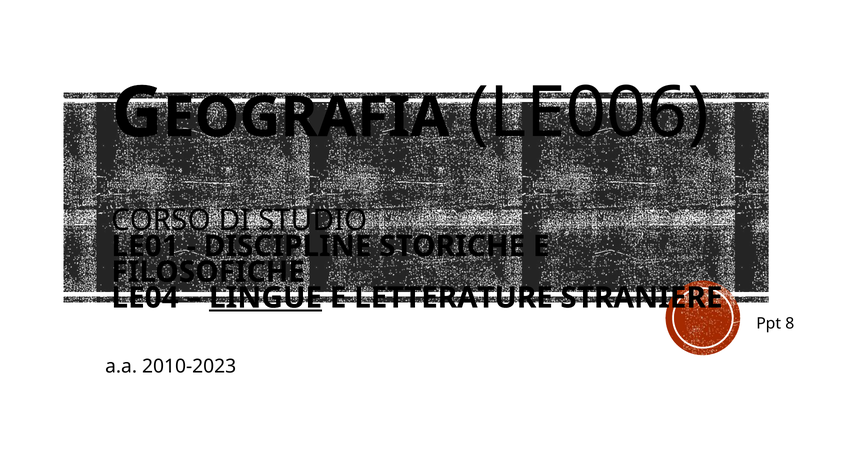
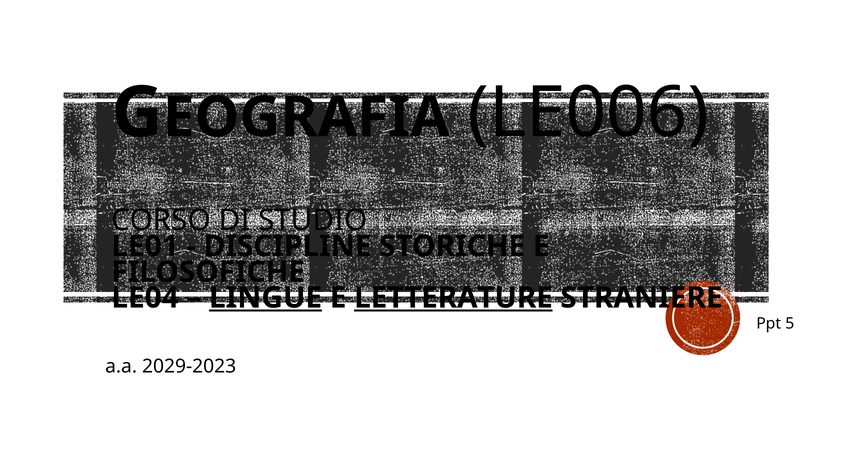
LETTERATURE underline: none -> present (453, 298)
8: 8 -> 5 (790, 323)
2010-2023: 2010-2023 -> 2029-2023 (189, 367)
